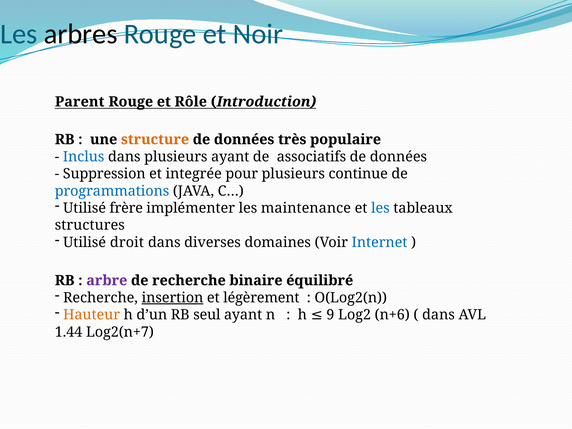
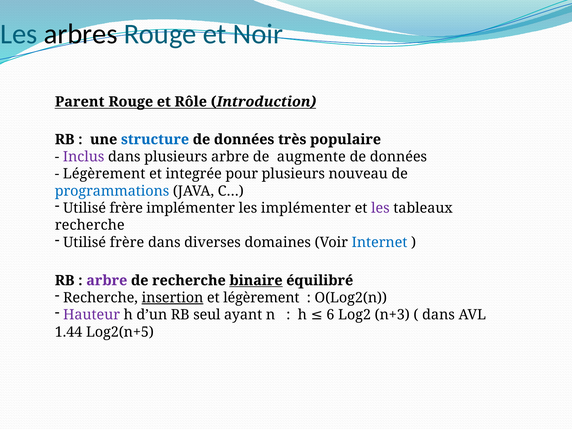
structure colour: orange -> blue (155, 139)
Inclus colour: blue -> purple (84, 157)
plusieurs ayant: ayant -> arbre (230, 157)
associatifs: associatifs -> augmente (311, 157)
Suppression: Suppression -> Légèrement (104, 174)
continue: continue -> nouveau (358, 174)
les maintenance: maintenance -> implémenter (306, 208)
les colour: blue -> purple (380, 208)
structures: structures -> recherche (90, 225)
droit: droit -> frère (127, 242)
binaire underline: none -> present (256, 280)
Hauteur colour: orange -> purple (92, 315)
9: 9 -> 6 (330, 315)
n+6: n+6 -> n+3 (392, 315)
Log2(n+7: Log2(n+7 -> Log2(n+5 (120, 332)
